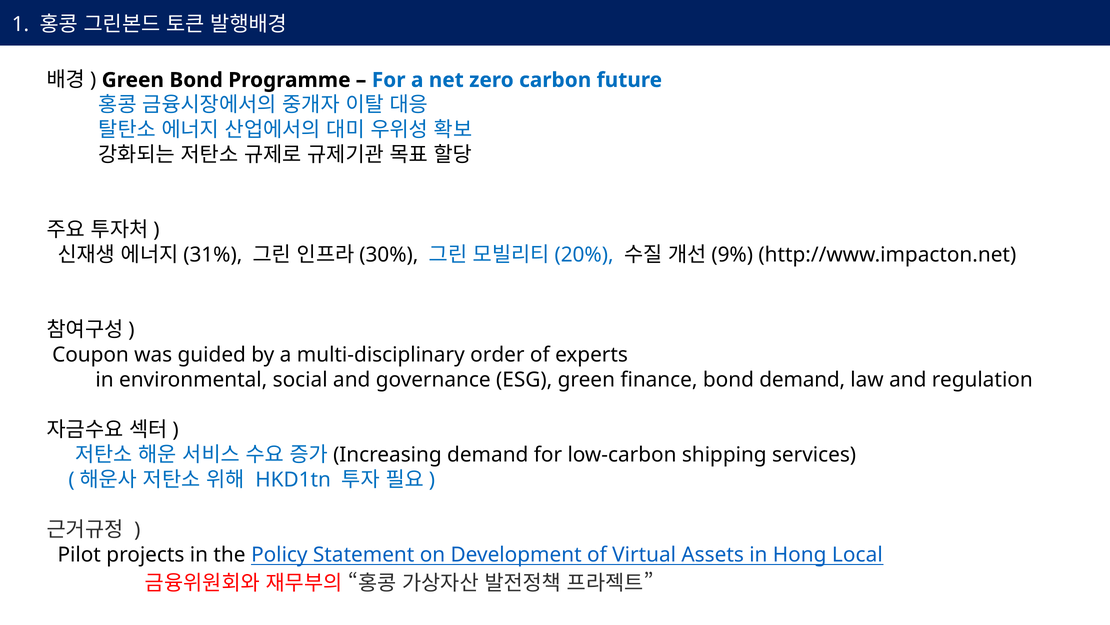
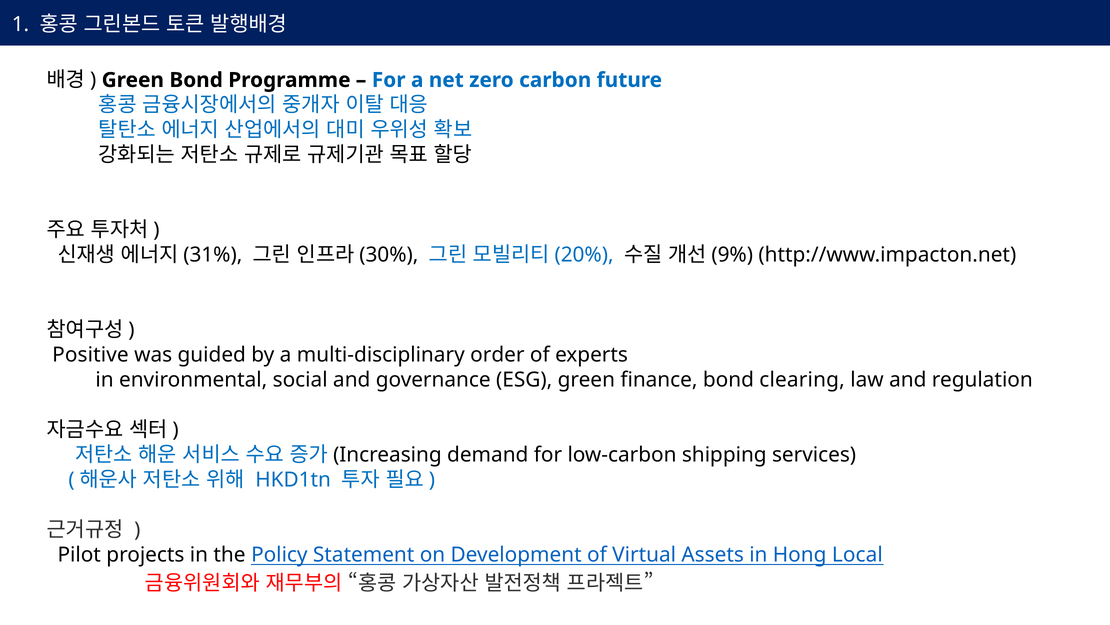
Coupon: Coupon -> Positive (90, 355)
bond demand: demand -> clearing (802, 380)
